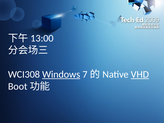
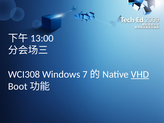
Windows underline: present -> none (61, 74)
